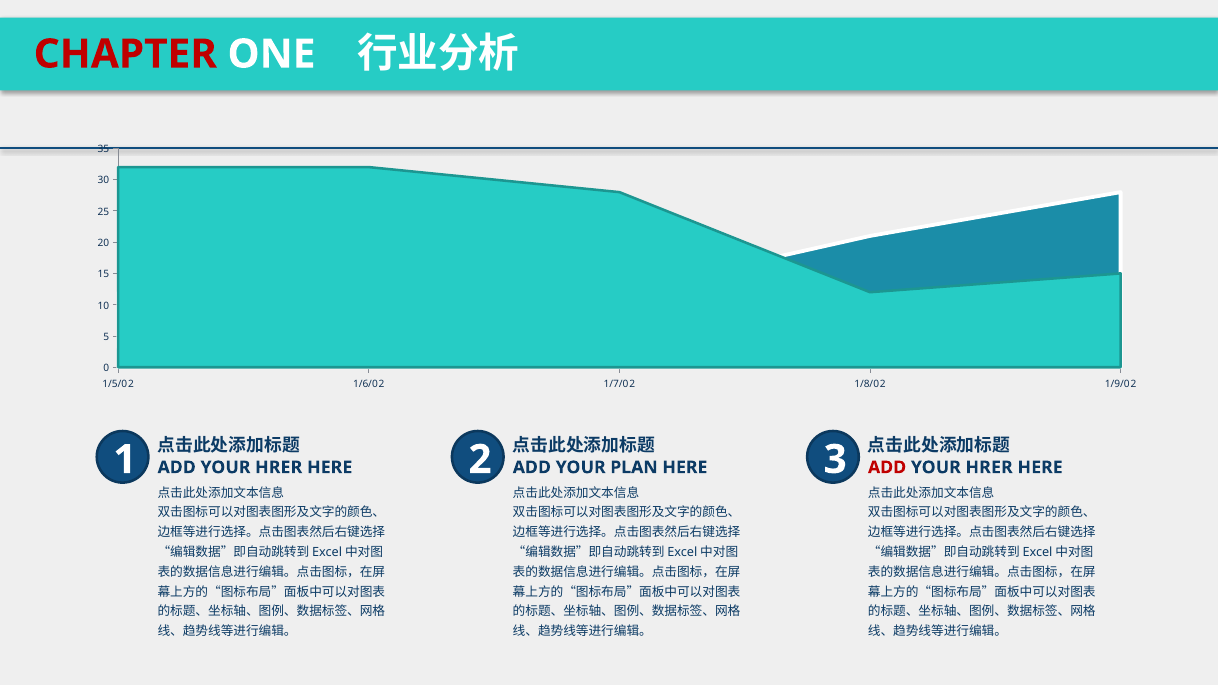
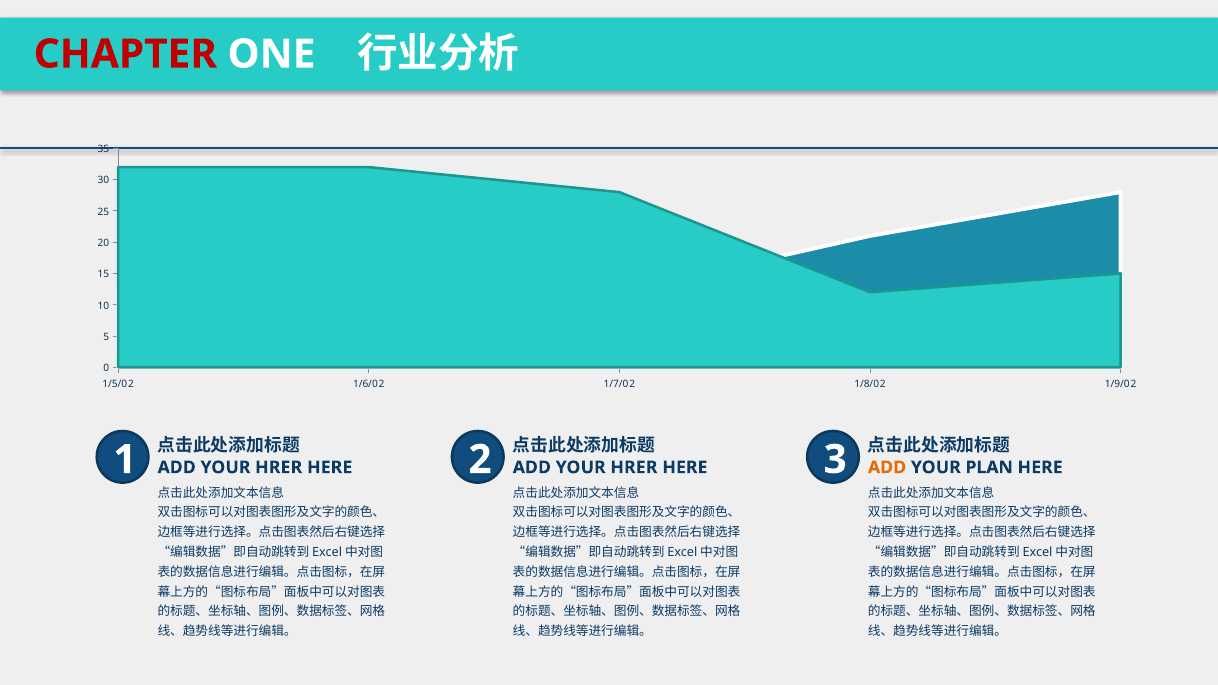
PLAN: PLAN -> HRER (634, 467)
ADD colour: red -> orange (887, 467)
HRER: HRER -> PLAN (989, 467)
